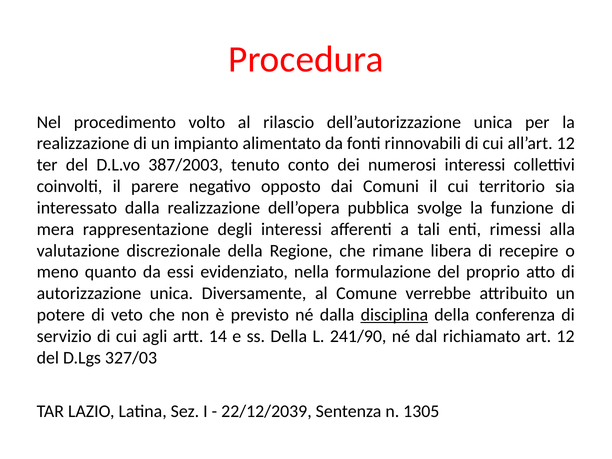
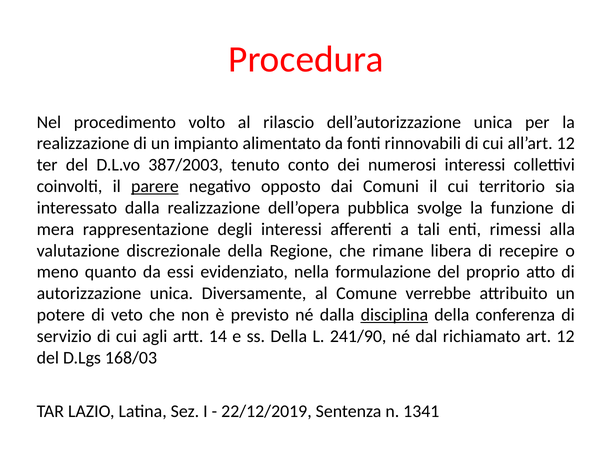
parere underline: none -> present (155, 186)
327/03: 327/03 -> 168/03 (131, 358)
22/12/2039: 22/12/2039 -> 22/12/2019 (266, 411)
1305: 1305 -> 1341 (421, 411)
